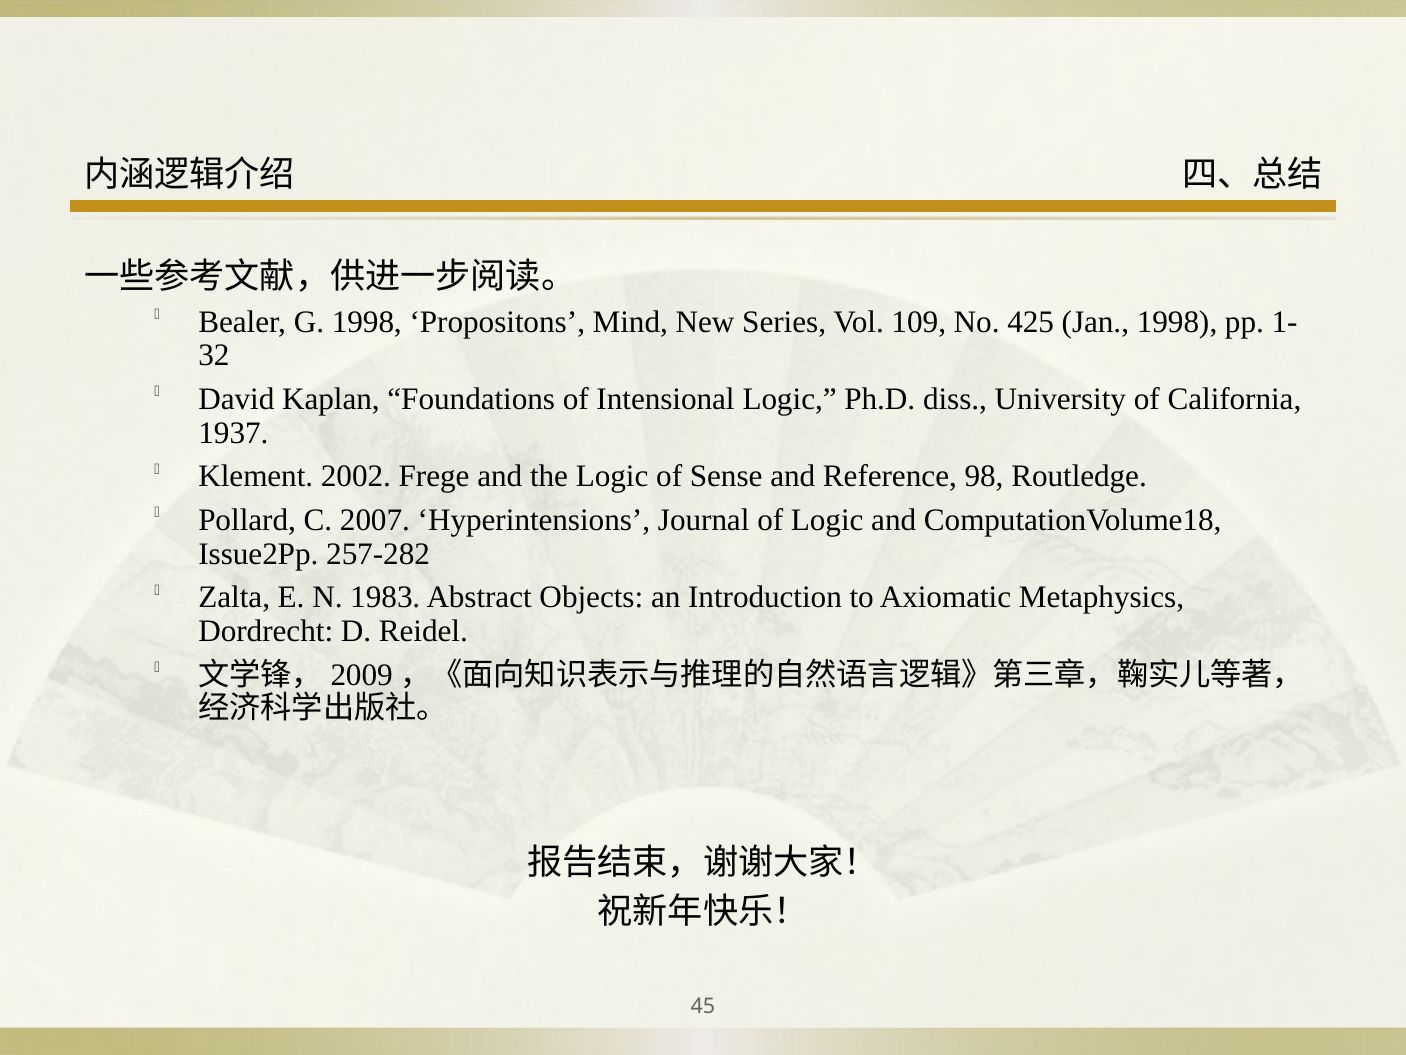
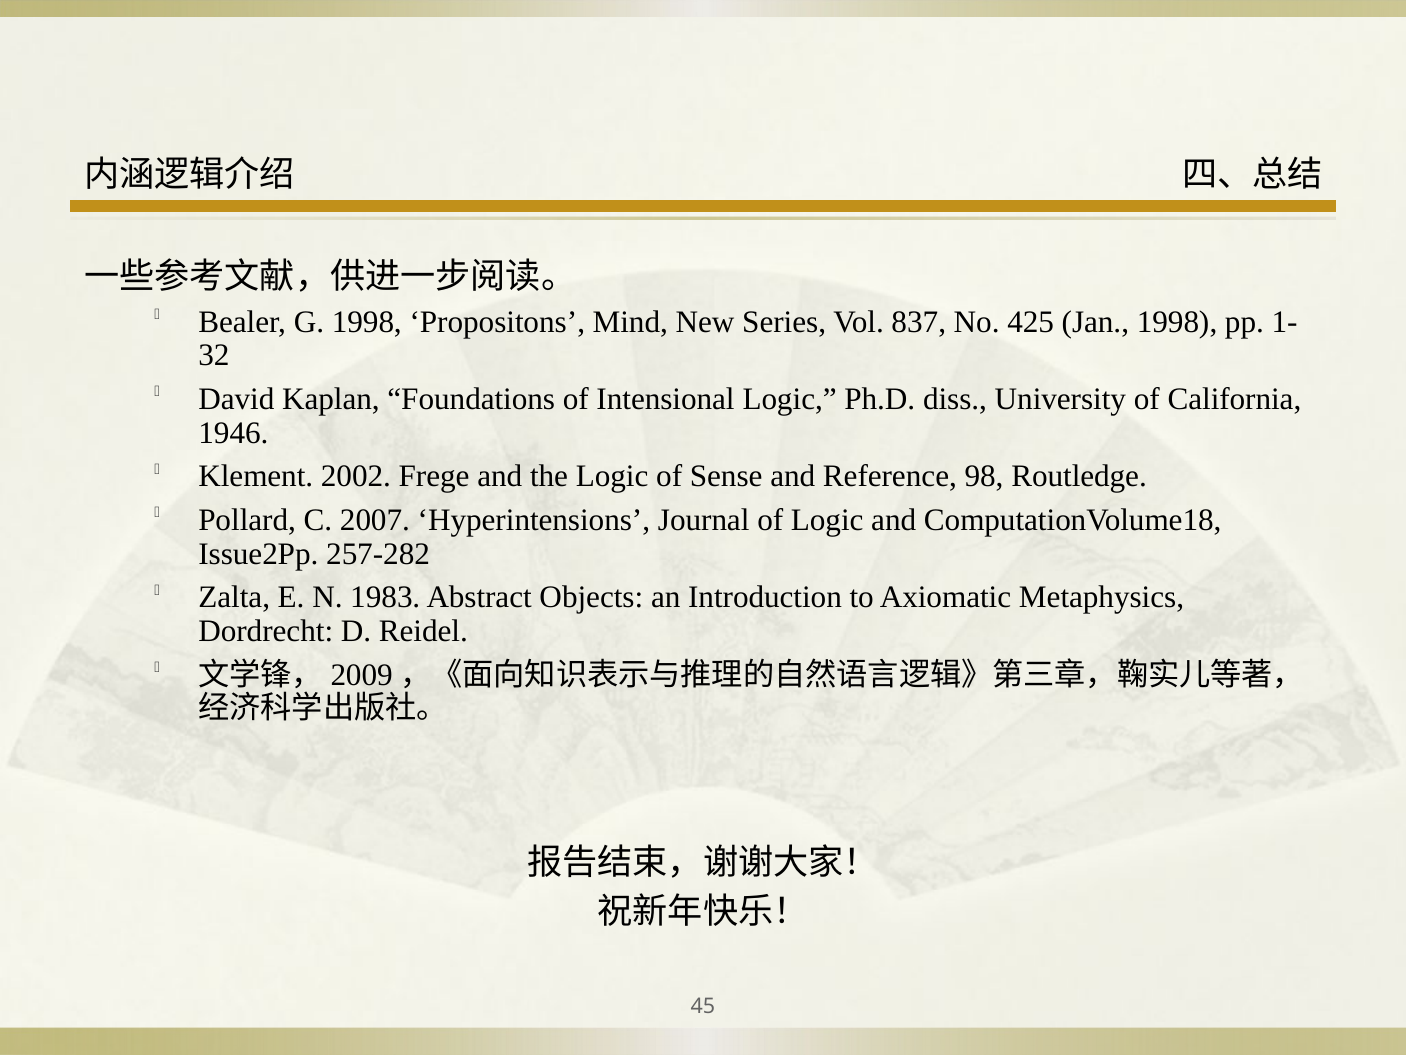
109: 109 -> 837 (919, 322)
1937: 1937 -> 1946 (233, 433)
